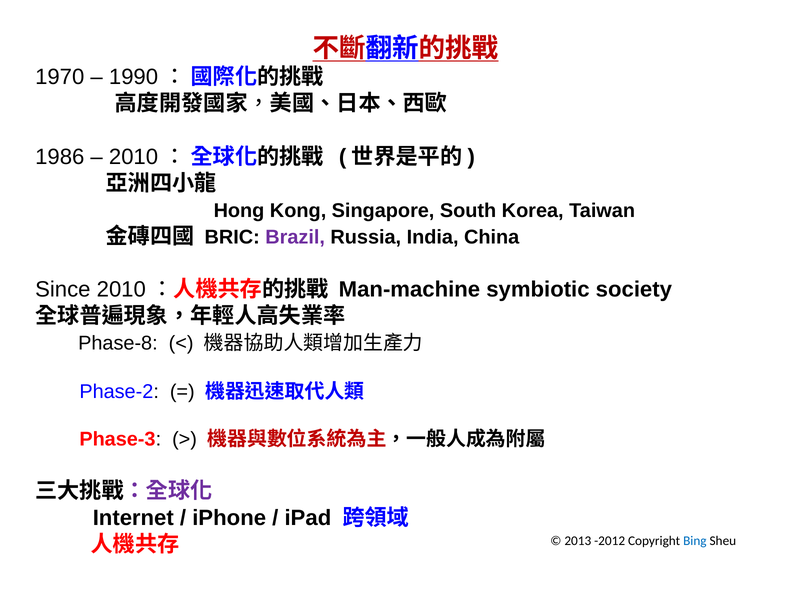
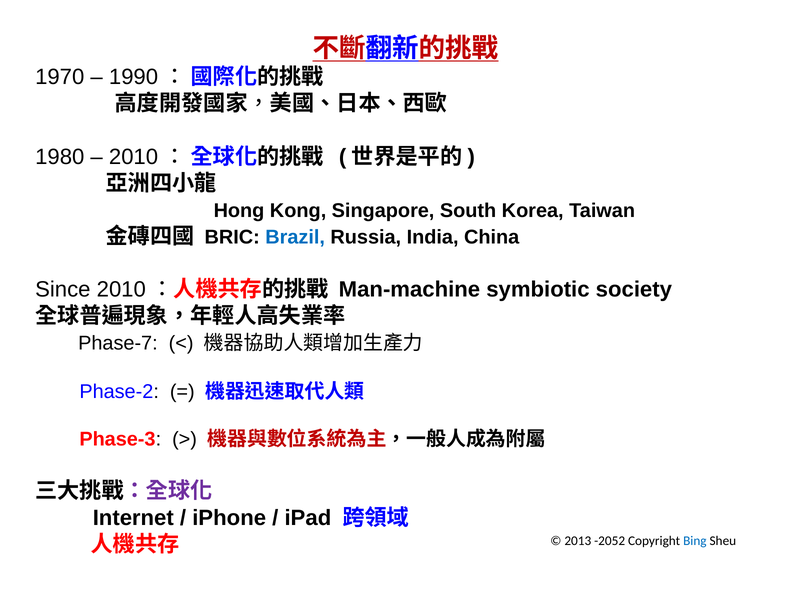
1986: 1986 -> 1980 (60, 157)
Brazil colour: purple -> blue (295, 237)
Phase-8: Phase-8 -> Phase-7 (118, 343)
-2012: -2012 -> -2052 (610, 541)
